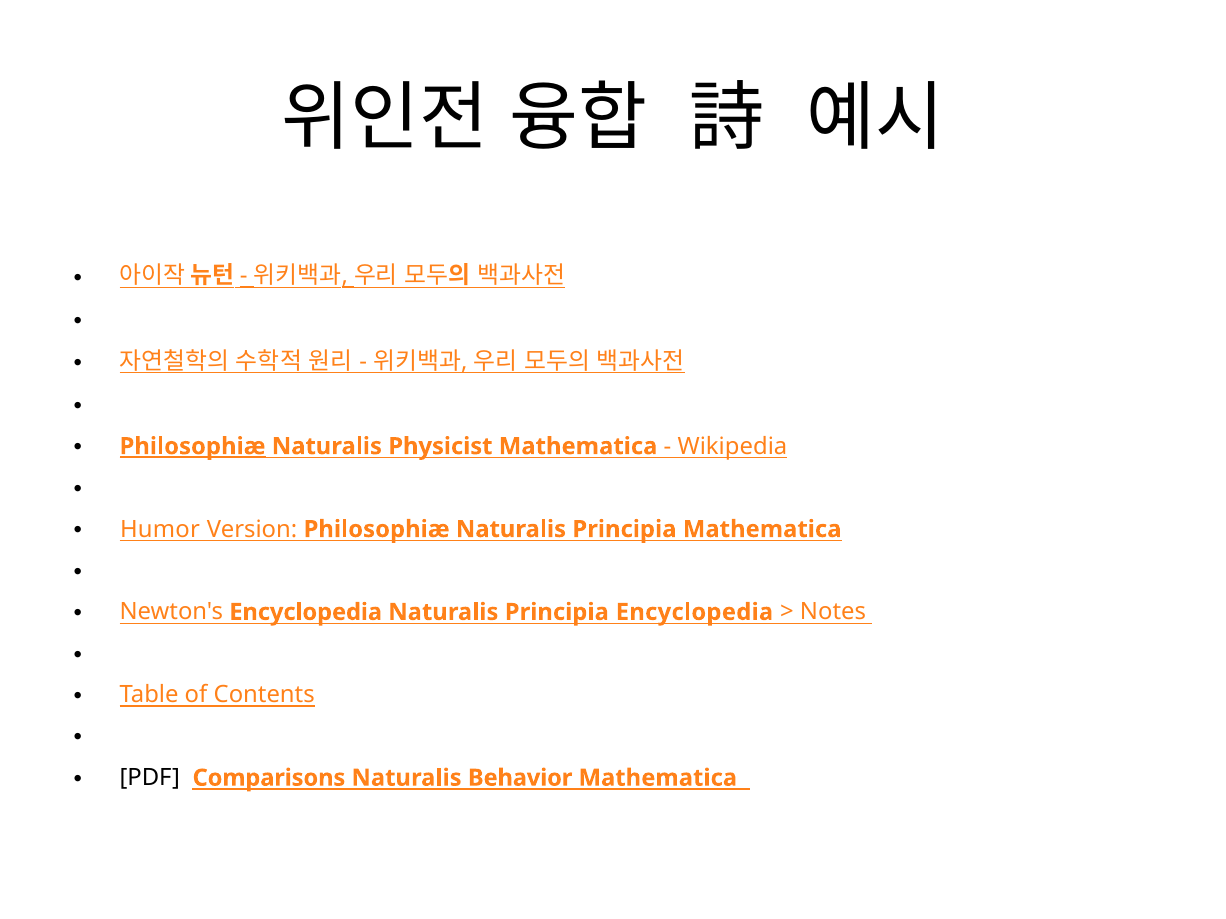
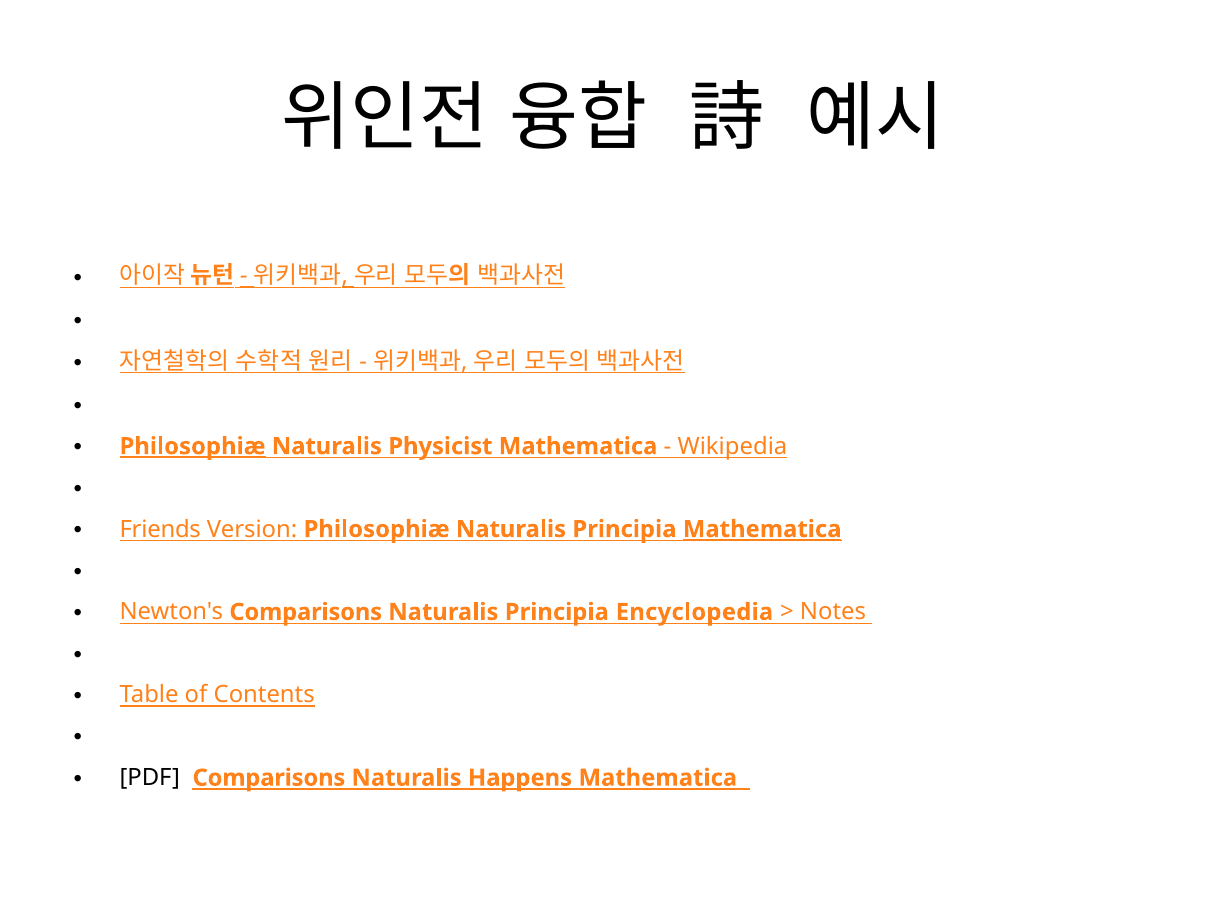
Humor: Humor -> Friends (160, 529)
Mathematica underline: none -> present (762, 529)
Newton's Encyclopedia: Encyclopedia -> Comparisons (306, 612)
Behavior: Behavior -> Happens (520, 778)
